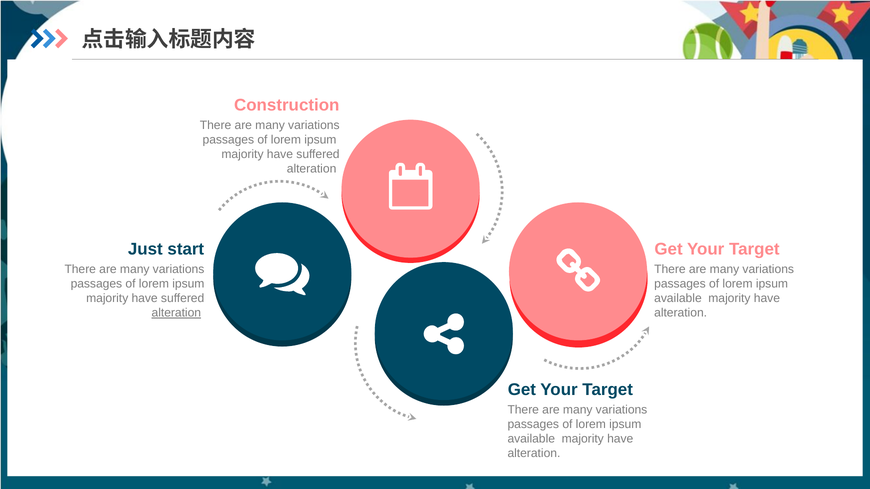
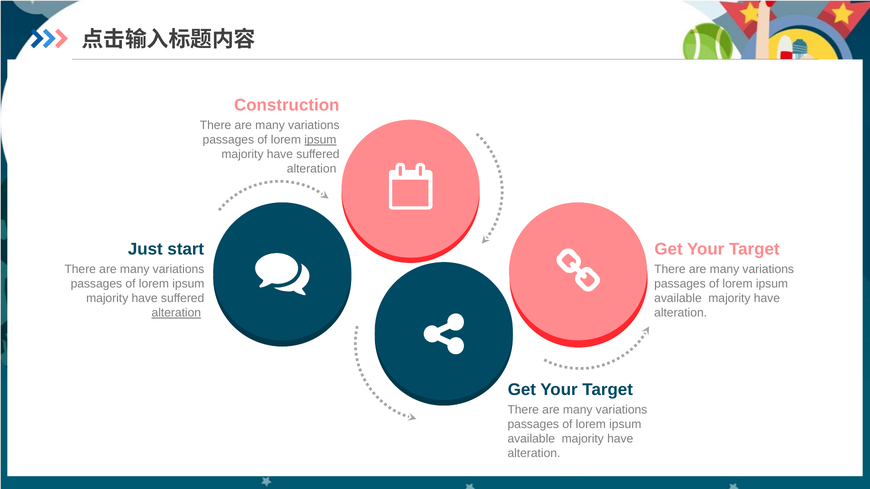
ipsum underline: none -> present (320, 140)
